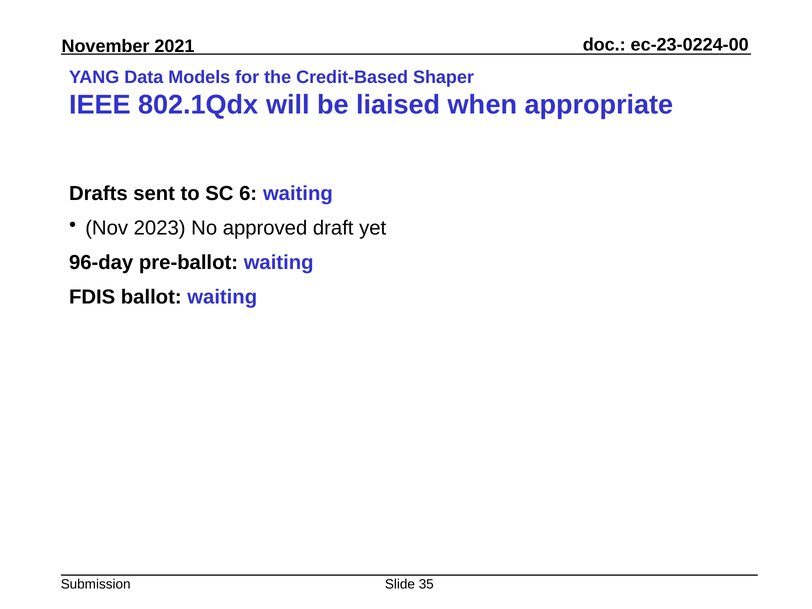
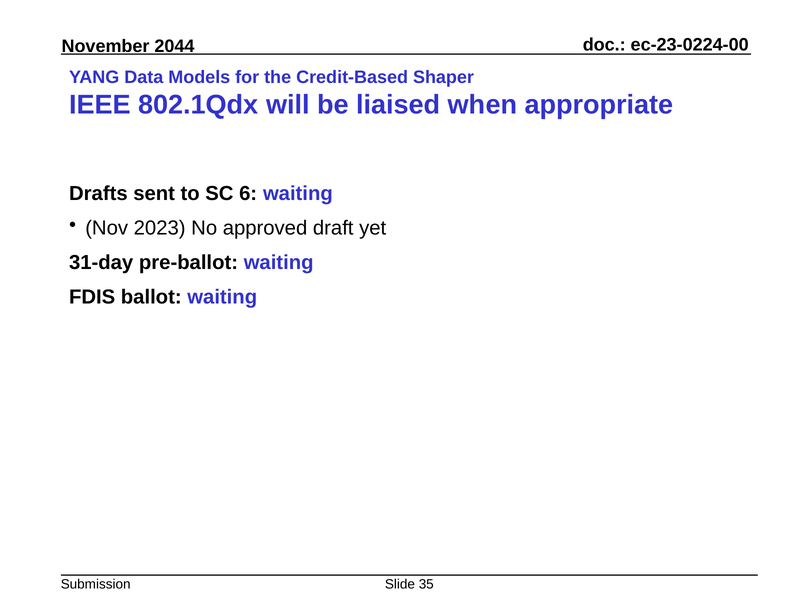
2021: 2021 -> 2044 (174, 46)
96-day: 96-day -> 31-day (101, 263)
